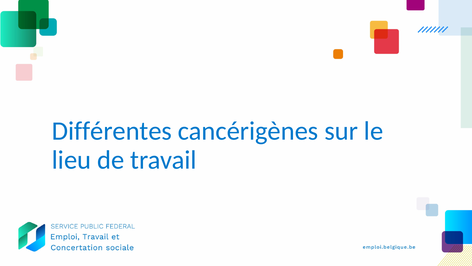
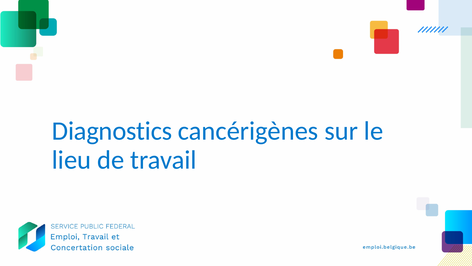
Différentes: Différentes -> Diagnostics (112, 131)
